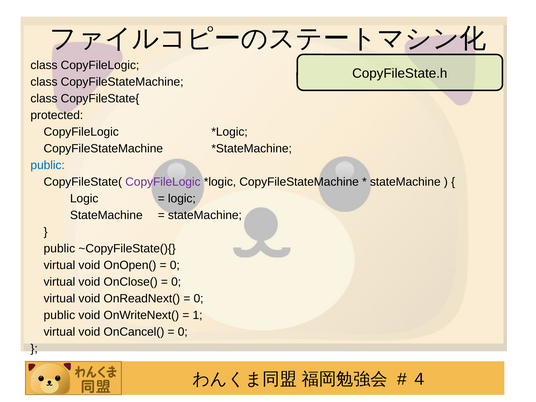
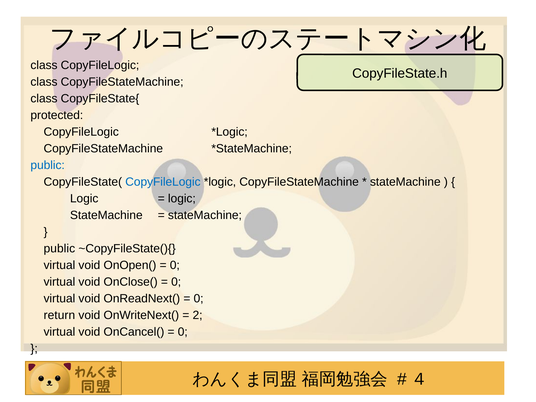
CopyFileLogic colour: purple -> blue (163, 182)
public: public -> return (59, 315)
1: 1 -> 2 (198, 315)
